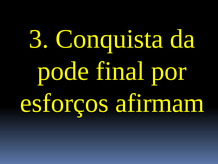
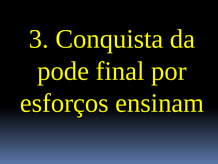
afirmam: afirmam -> ensinam (160, 103)
